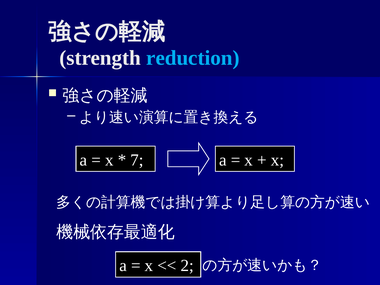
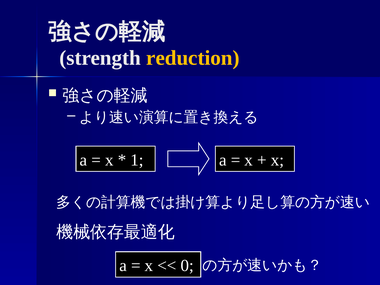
reduction colour: light blue -> yellow (193, 58)
7: 7 -> 1 (137, 160)
2: 2 -> 0 (187, 266)
